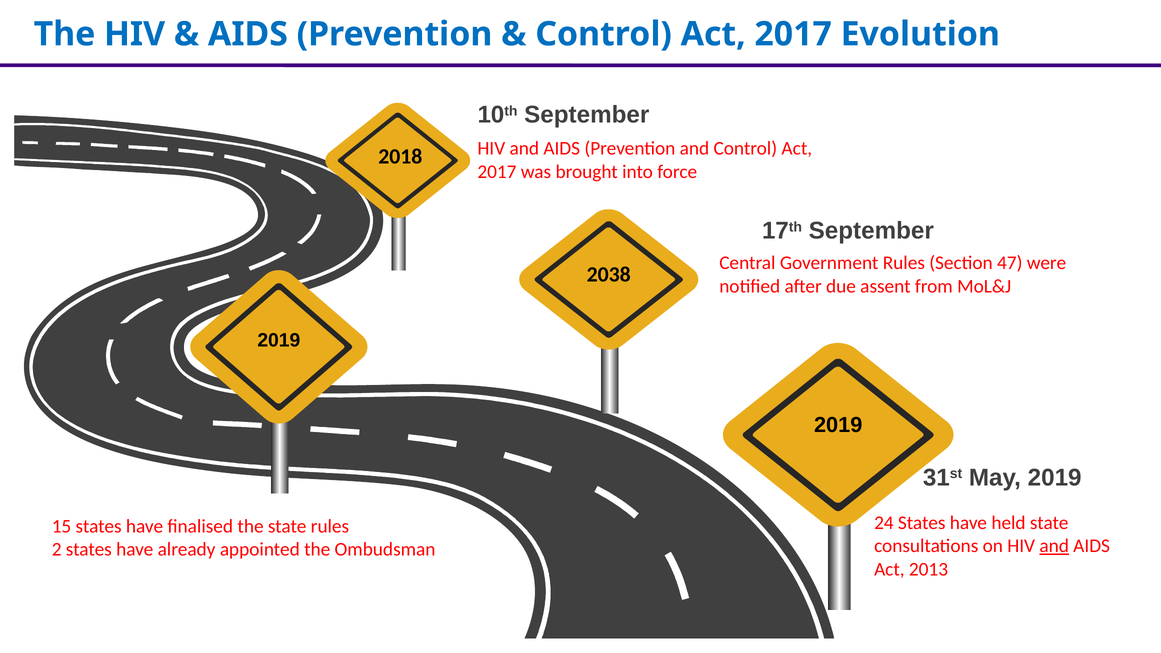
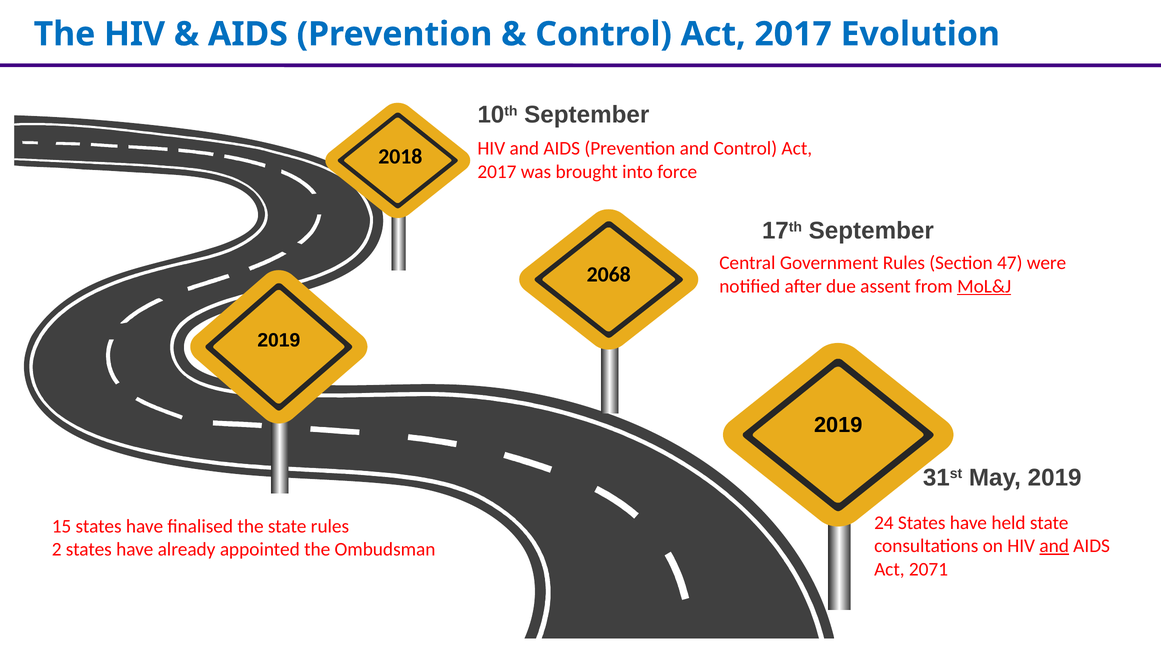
2038: 2038 -> 2068 (609, 275)
MoL&J underline: none -> present (984, 286)
2013: 2013 -> 2071 (928, 569)
